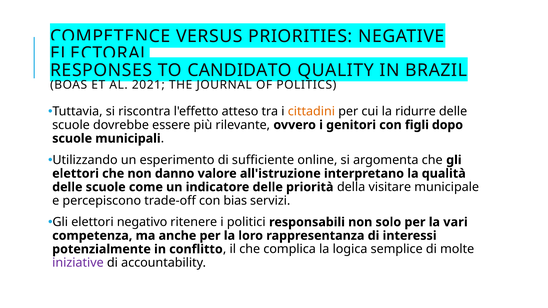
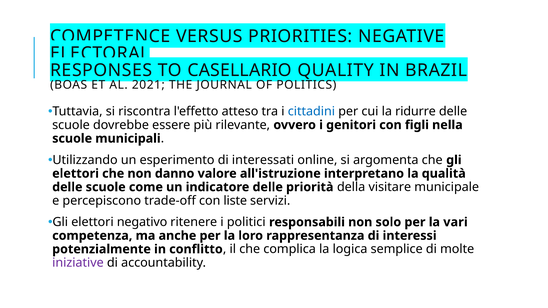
CANDIDATO: CANDIDATO -> CASELLARIO (240, 71)
cittadini colour: orange -> blue (311, 112)
dopo: dopo -> nella (447, 125)
sufficiente: sufficiente -> interessati (263, 160)
bias: bias -> liste (235, 201)
